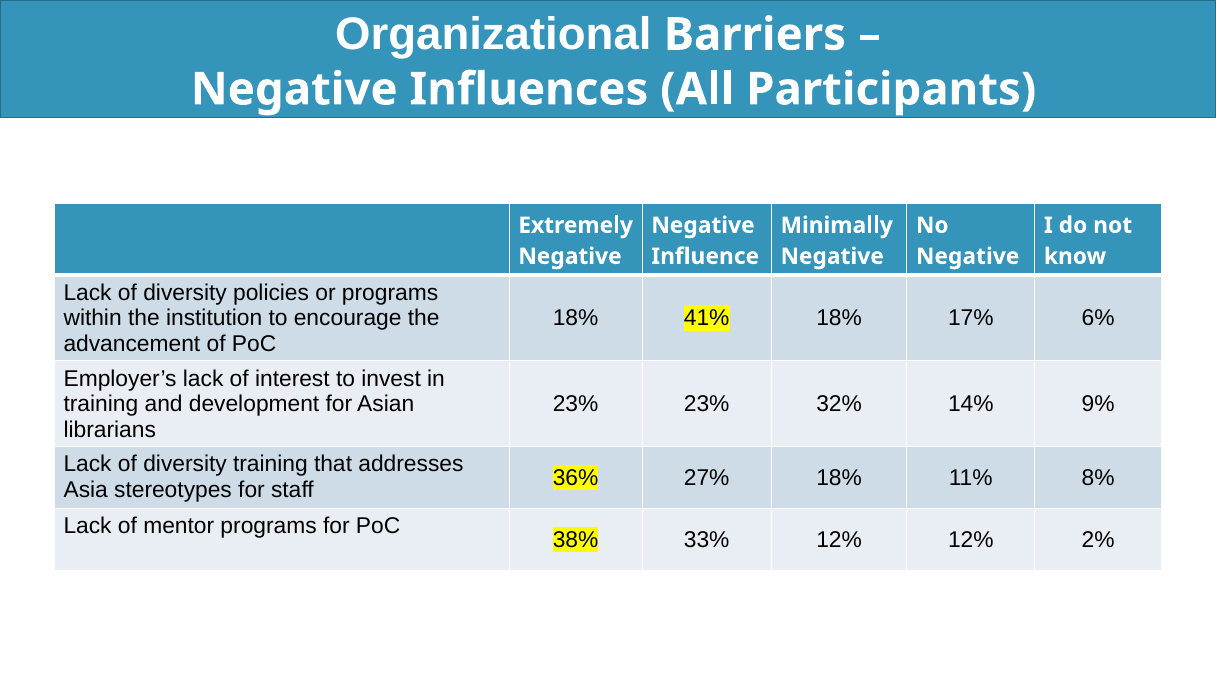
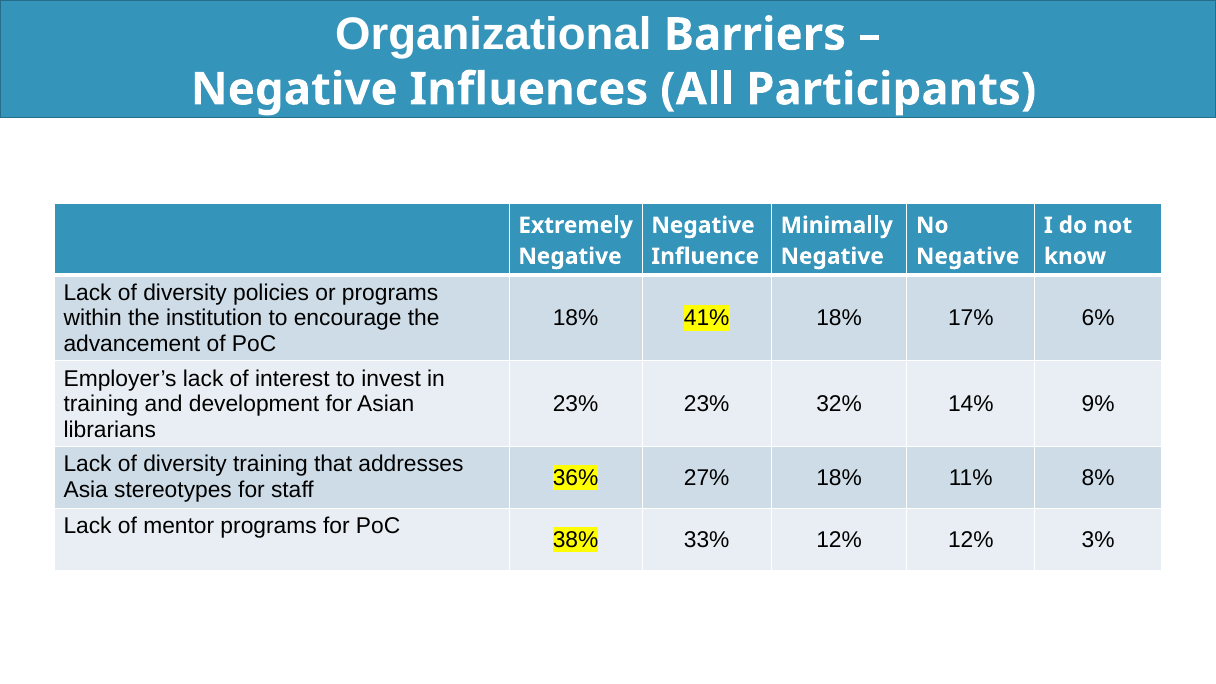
2%: 2% -> 3% (1098, 540)
